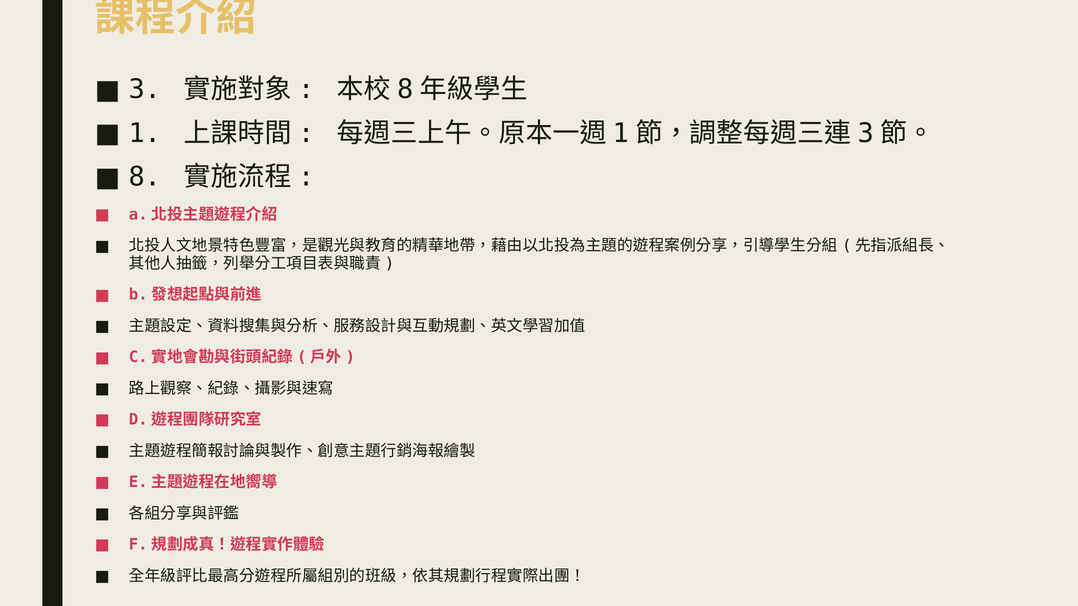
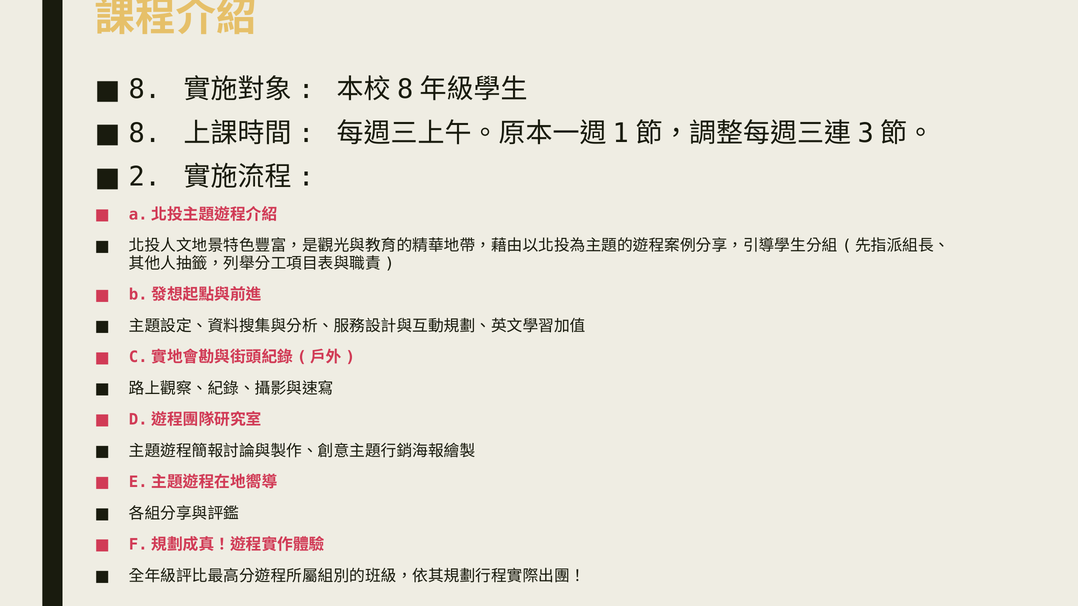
3: 3 -> 8 (145, 89)
1: 1 -> 8 (145, 133)
8: 8 -> 2 (145, 177)
